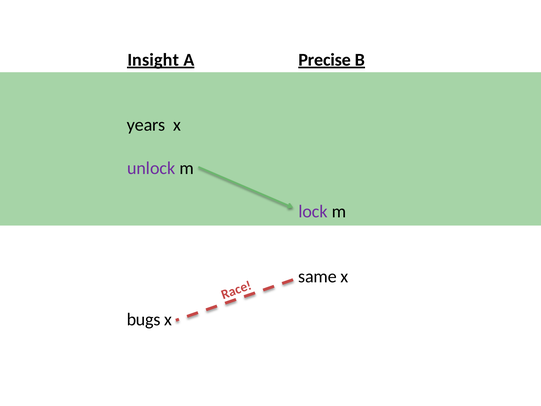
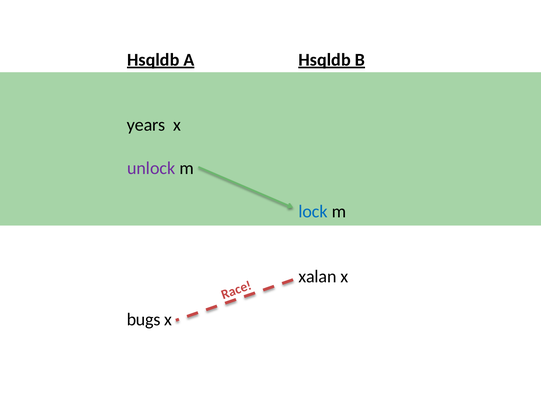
Insight: Insight -> Hsqldb (153, 60)
Precise: Precise -> Hsqldb (325, 60)
lock colour: purple -> blue (313, 211)
same: same -> xalan (317, 276)
